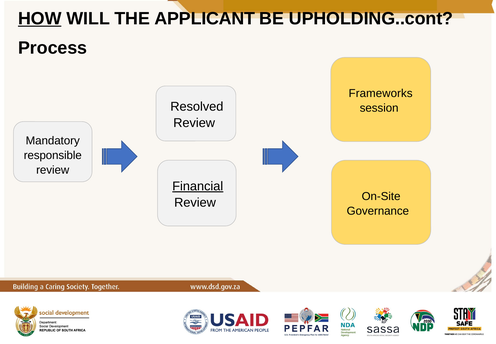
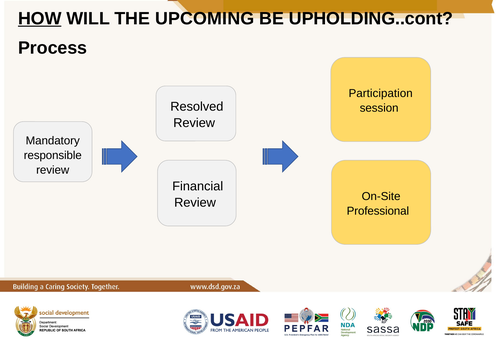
APPLICANT: APPLICANT -> UPCOMING (205, 18)
Frameworks: Frameworks -> Participation (381, 93)
Financial underline: present -> none (198, 186)
Governance: Governance -> Professional (378, 211)
